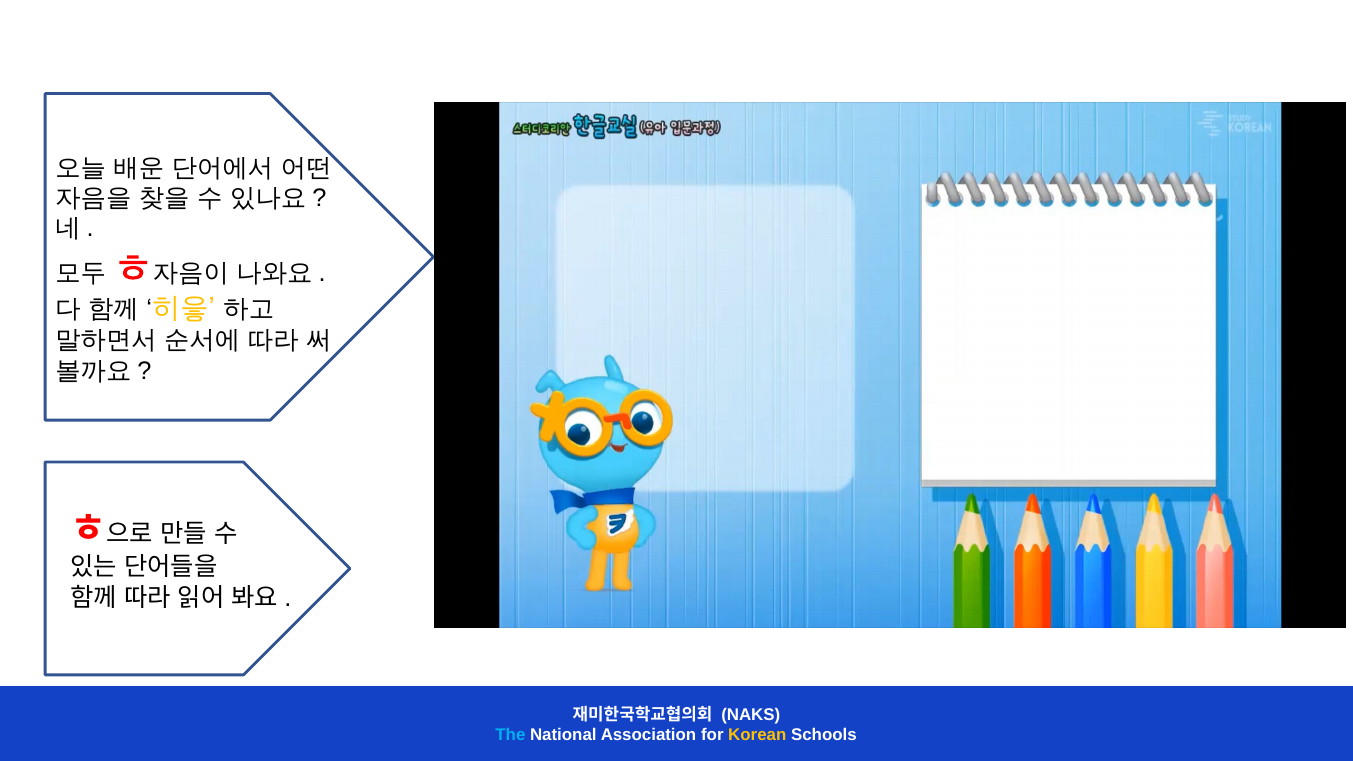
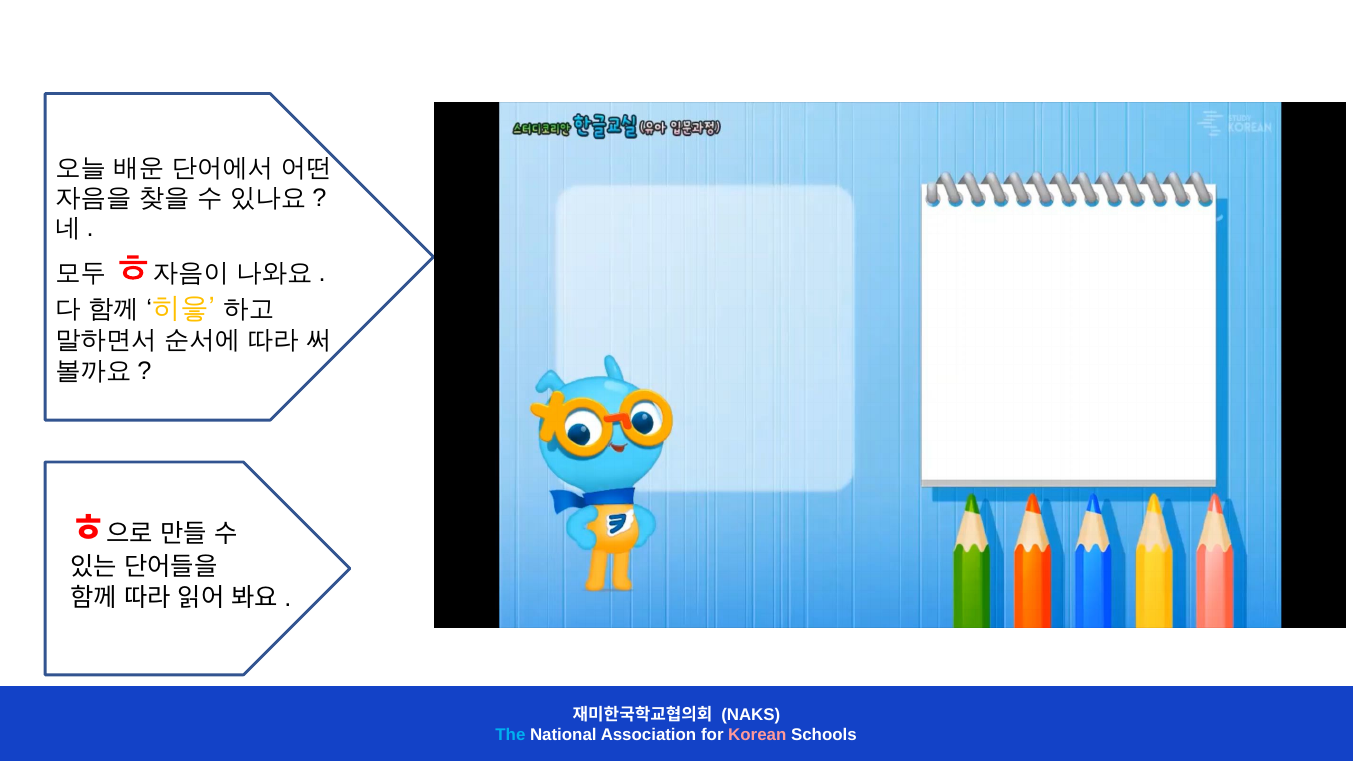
Korean colour: yellow -> pink (757, 735)
